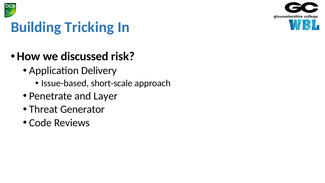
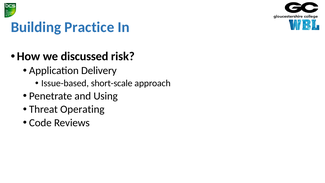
Tricking: Tricking -> Practice (89, 27)
Layer: Layer -> Using (106, 96)
Generator: Generator -> Operating (82, 109)
